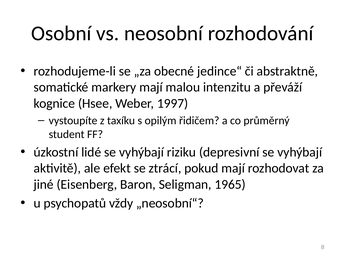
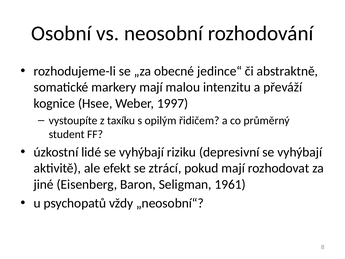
1965: 1965 -> 1961 (230, 184)
